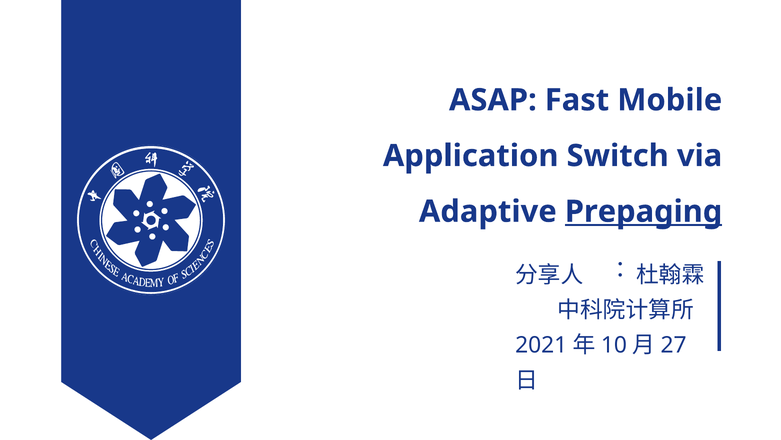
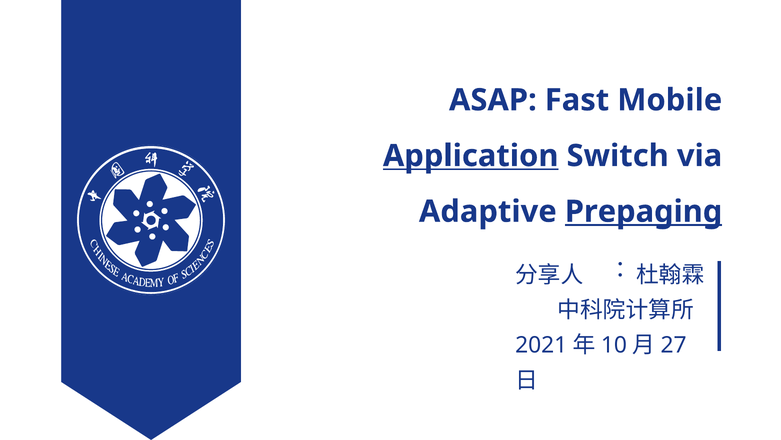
Application underline: none -> present (471, 156)
